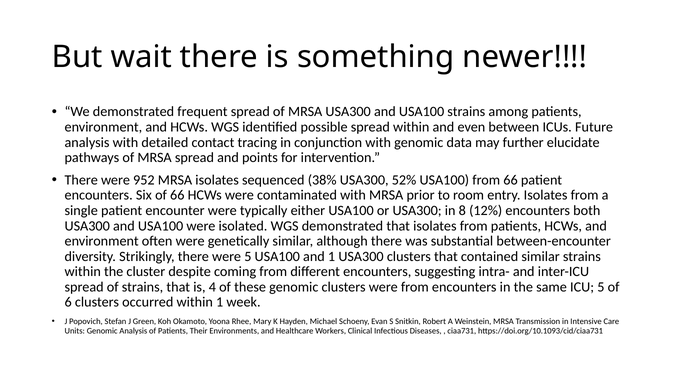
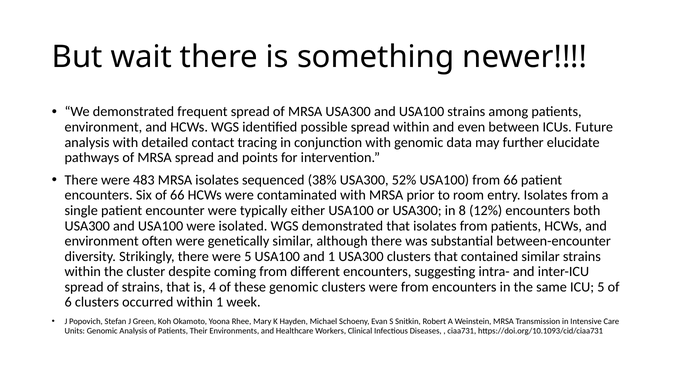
952: 952 -> 483 (144, 180)
